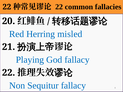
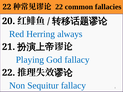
misled: misled -> always (70, 34)
